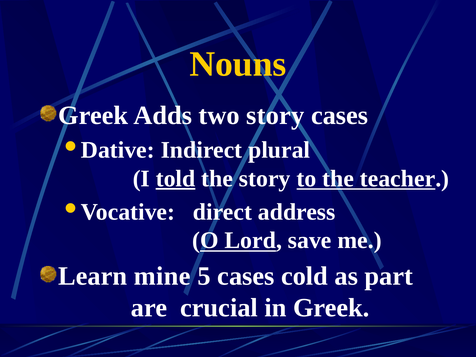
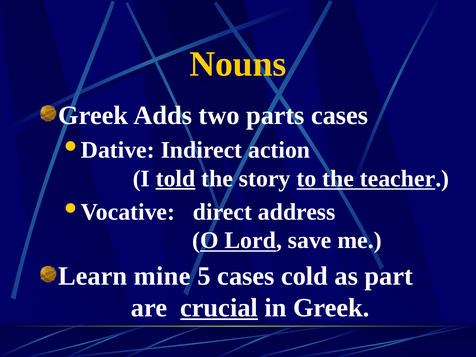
two story: story -> parts (275, 115)
plural: plural -> action (279, 150)
crucial underline: none -> present (219, 308)
